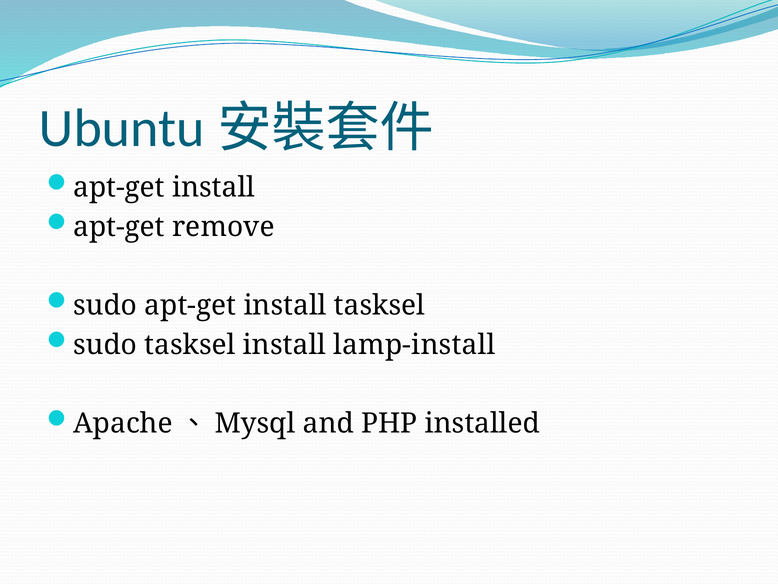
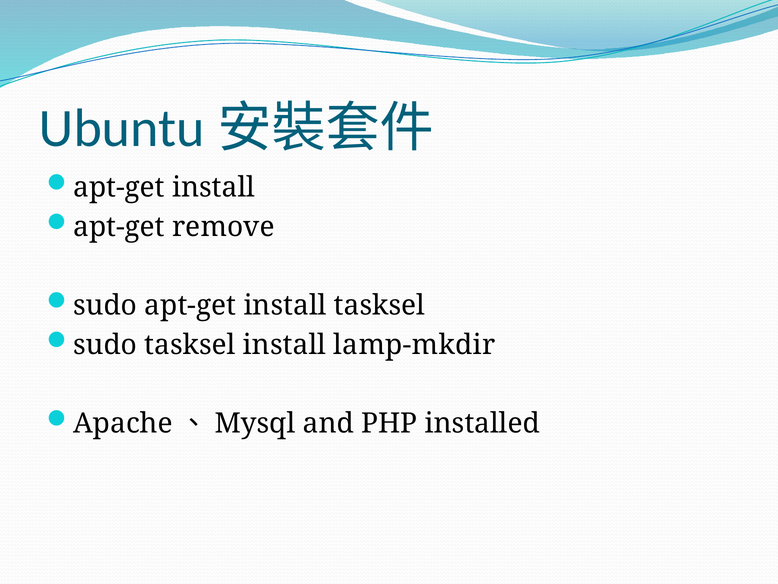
lamp-install: lamp-install -> lamp-mkdir (414, 345)
